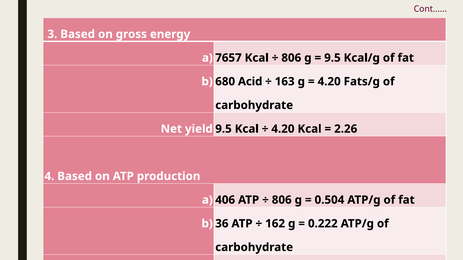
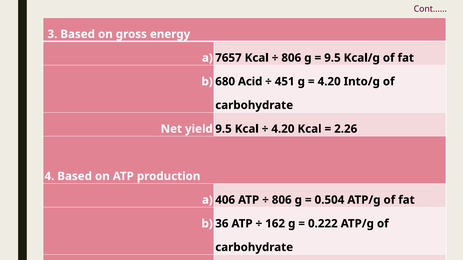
163: 163 -> 451 (285, 82)
Fats/g: Fats/g -> Into/g (362, 82)
